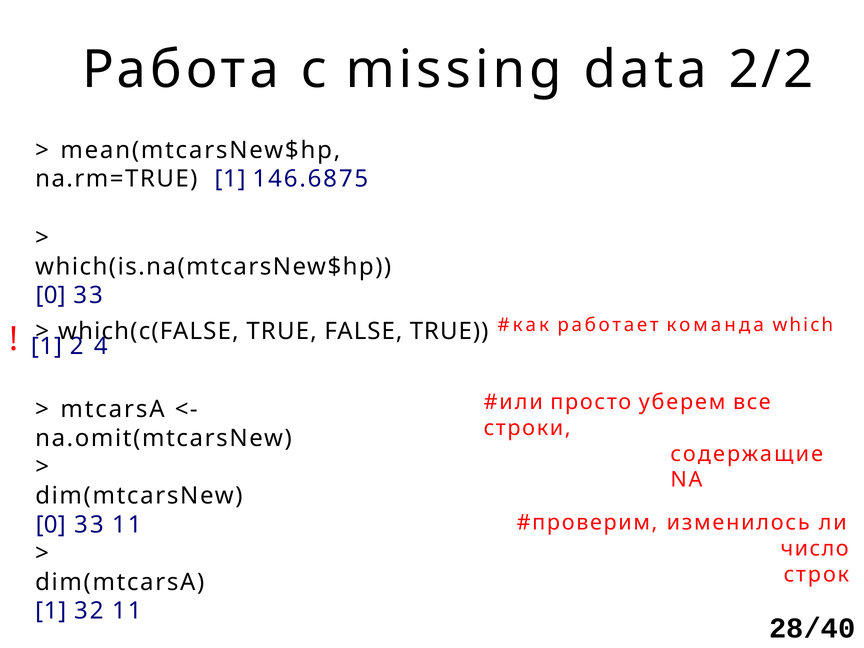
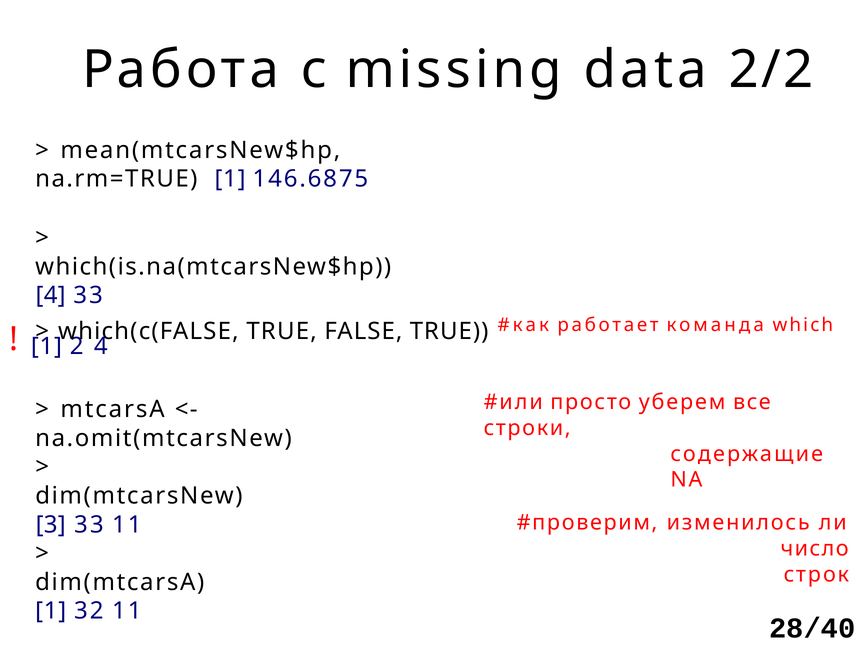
0: 0 -> 4 (51, 295)
0: 0 -> 3 (51, 525)
